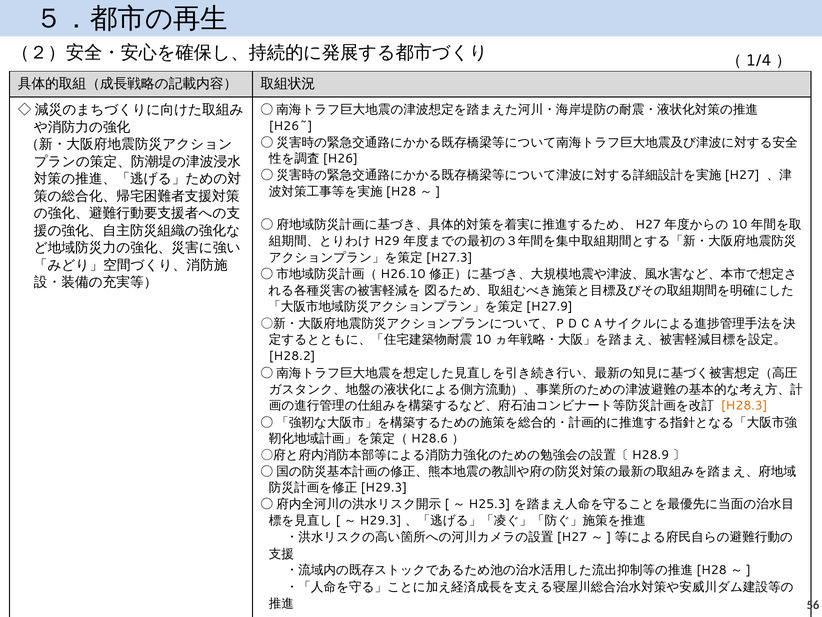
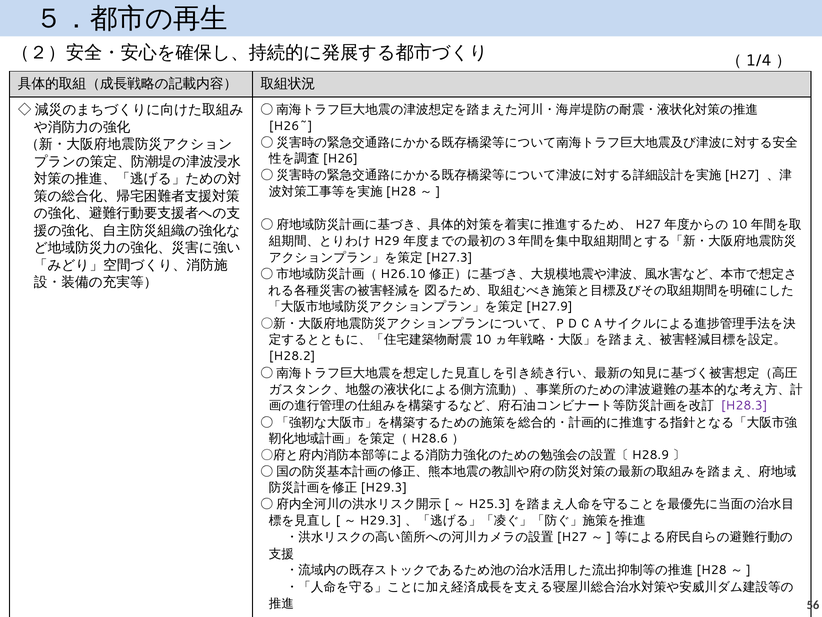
H28.3 colour: orange -> purple (744, 405)
